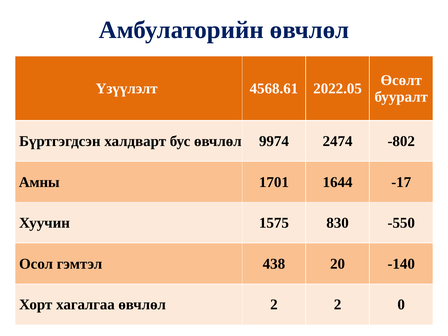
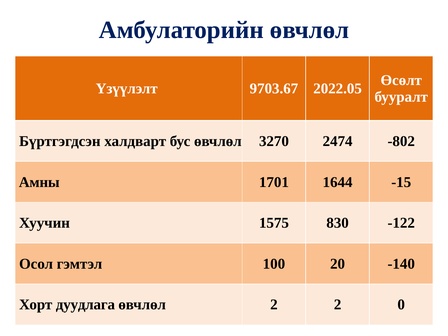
4568.61: 4568.61 -> 9703.67 (274, 89)
9974: 9974 -> 3270 (274, 141)
-17: -17 -> -15 (401, 182)
-550: -550 -> -122 (401, 223)
438: 438 -> 100 (274, 264)
хагалгаа: хагалгаа -> дуудлага (85, 305)
